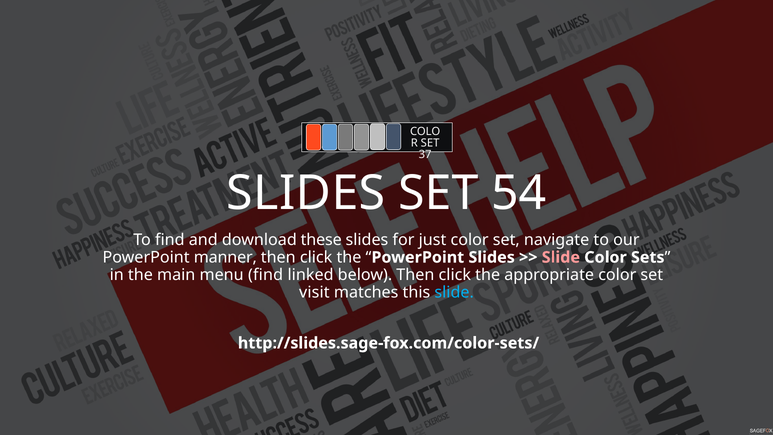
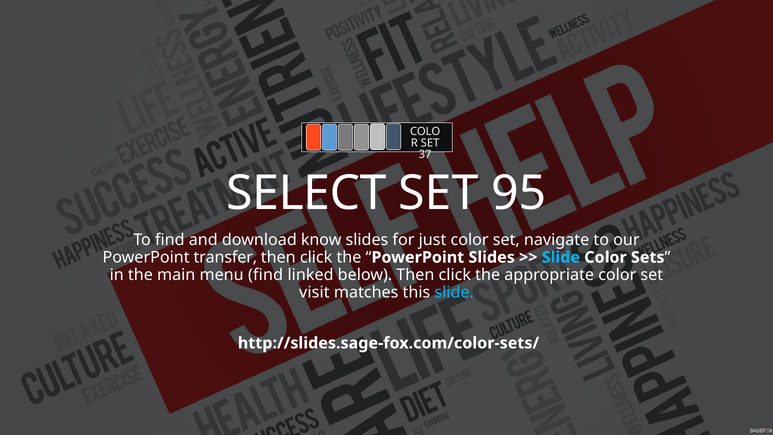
SLIDES: SLIDES -> SELECT (306, 193)
54: 54 -> 95 (519, 193)
these: these -> know (321, 240)
manner: manner -> transfer (225, 257)
Slide colour: pink -> light blue (561, 257)
